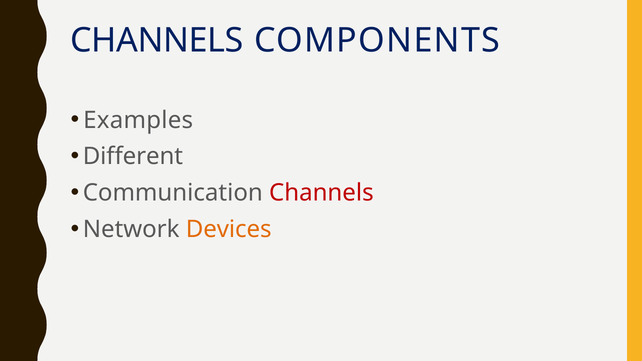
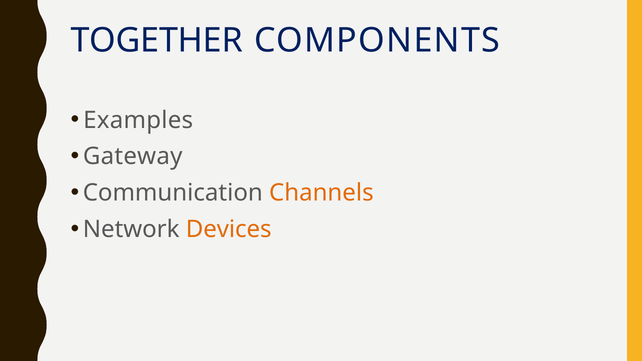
CHANNELS: CHANNELS -> TOGETHER (157, 41)
Different: Different -> Gateway (133, 157)
Channels colour: red -> orange (321, 193)
